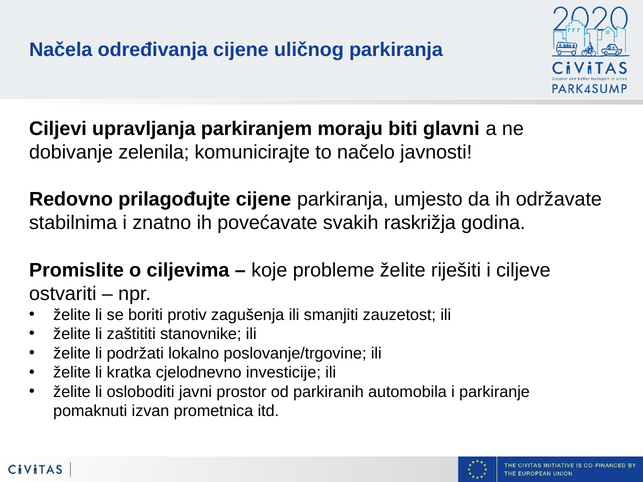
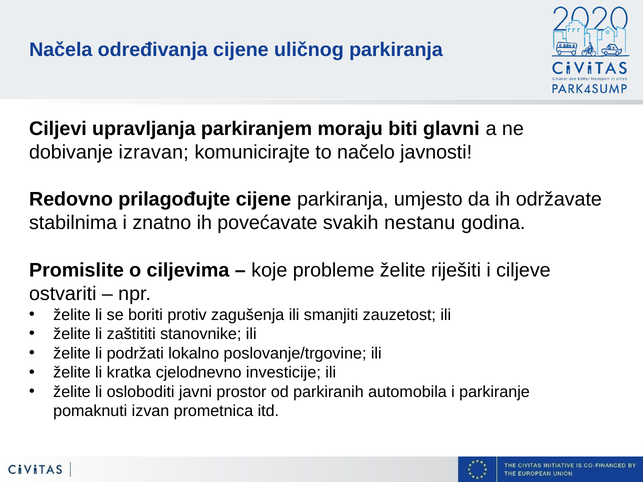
zelenila: zelenila -> izravan (154, 152)
raskrižja: raskrižja -> nestanu (420, 223)
